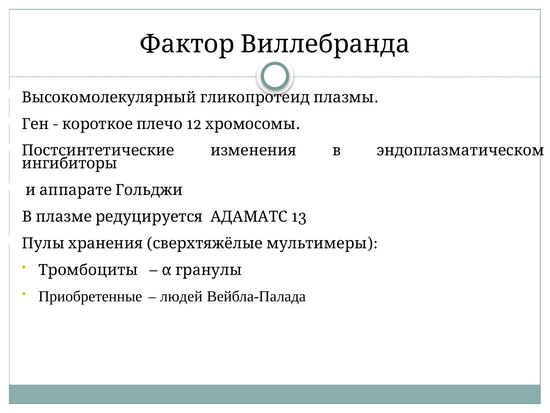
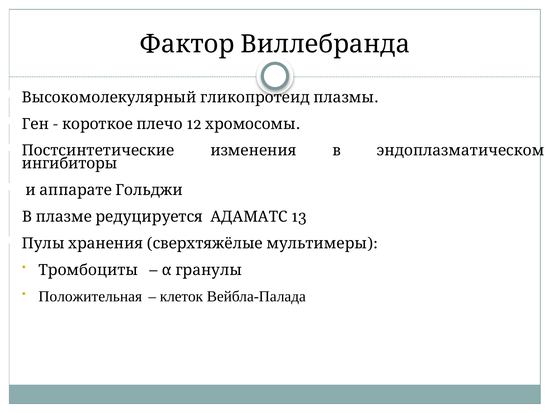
Приобретенные: Приобретенные -> Положительная (90, 296)
людей: людей -> клеток (181, 296)
